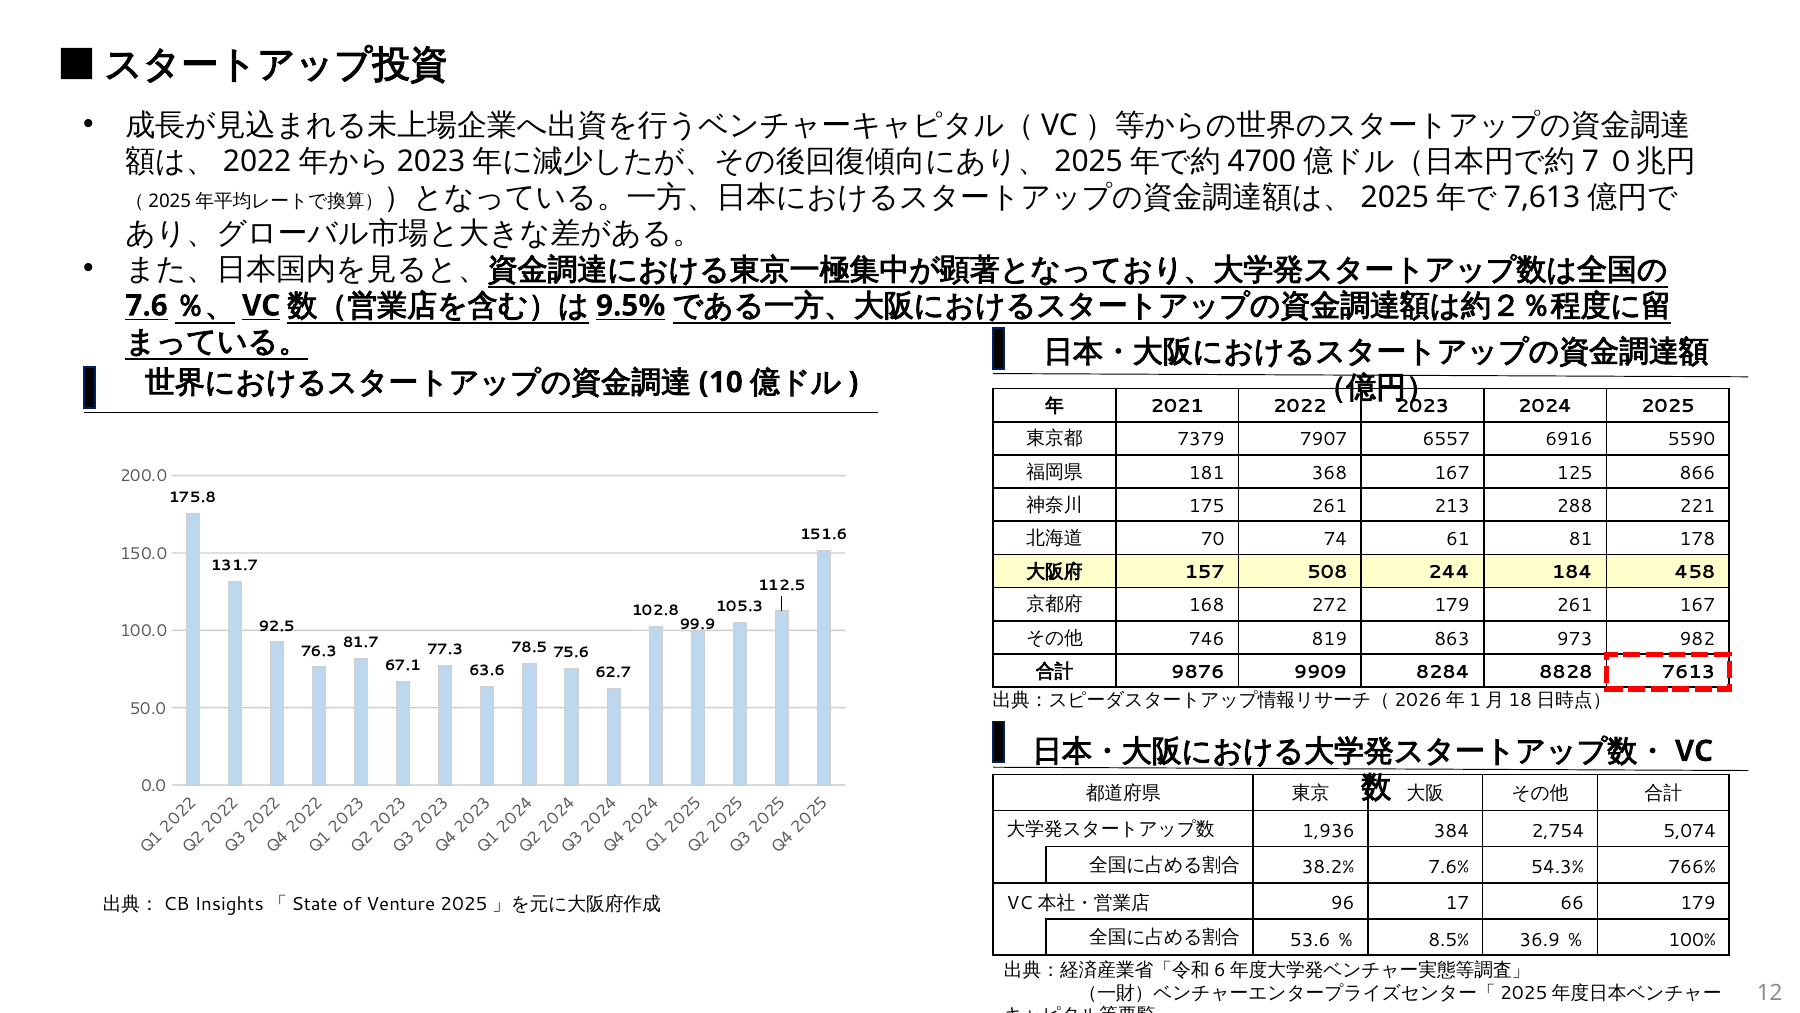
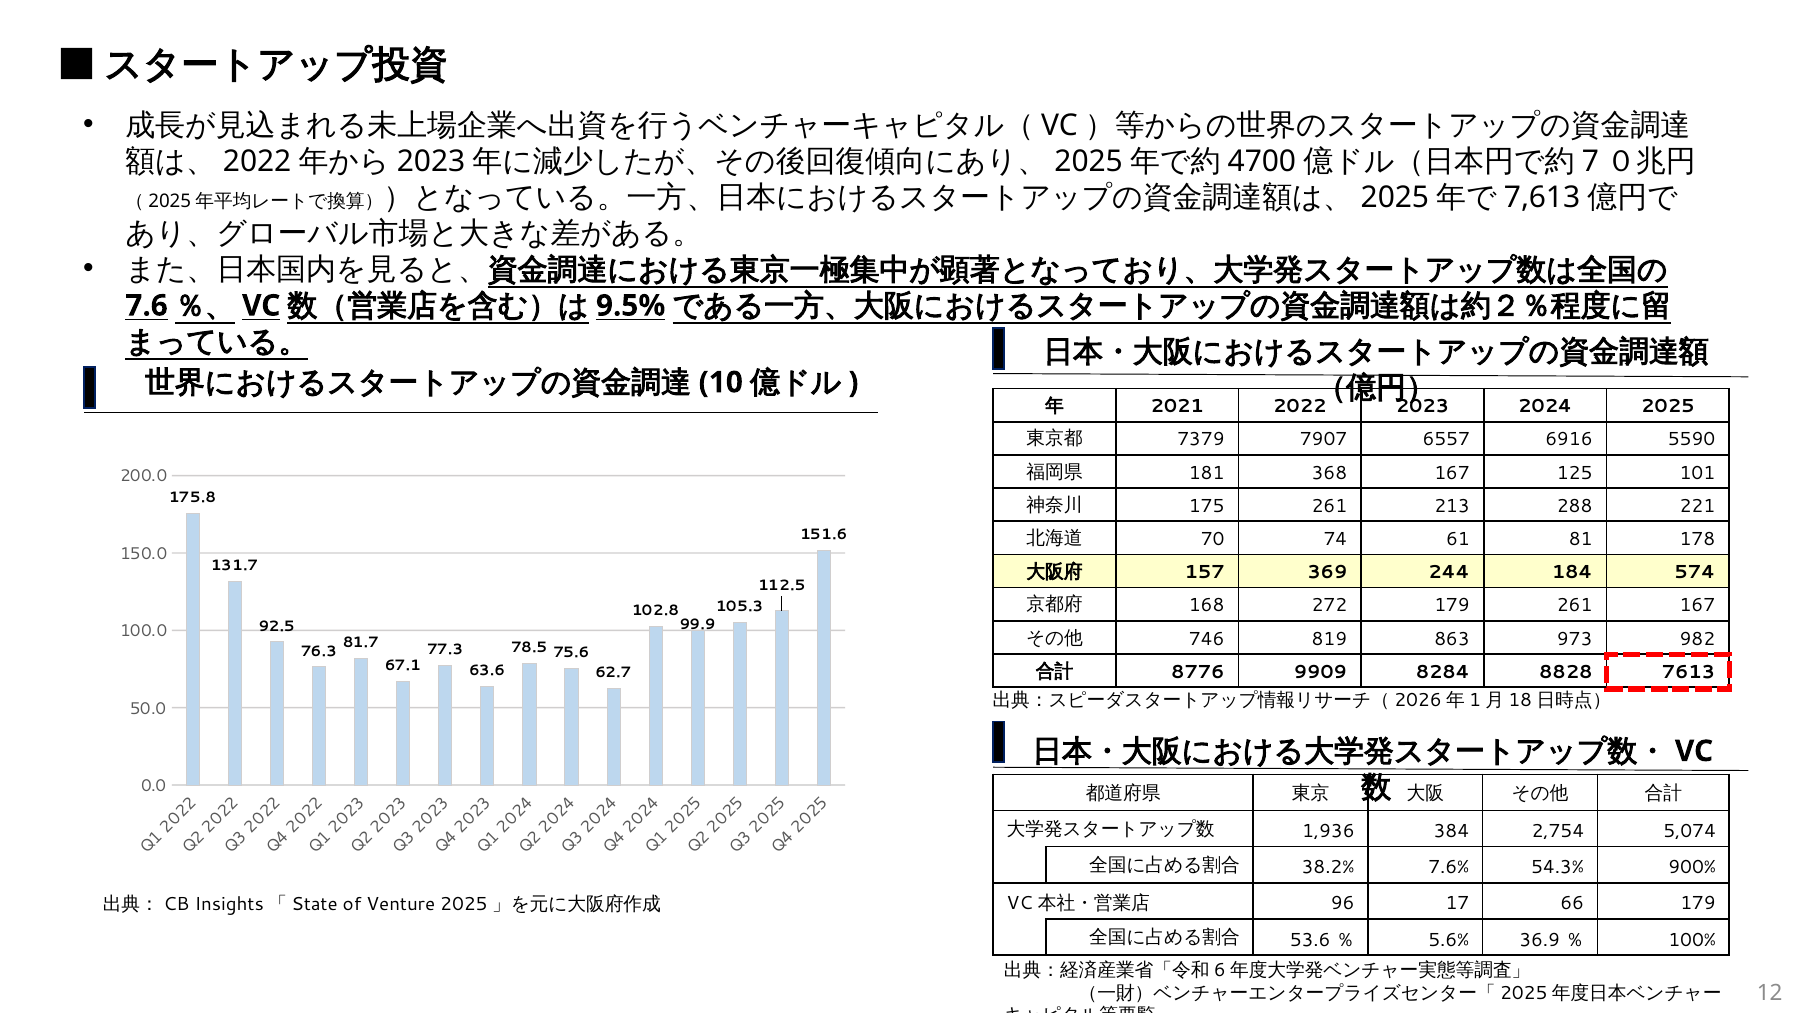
866: 866 -> 101 (1697, 473)
508: 508 -> 369 (1327, 572)
458: 458 -> 574 (1695, 572)
9876: 9876 -> 8776 (1198, 672)
766%: 766% -> 900% (1692, 867)
8.5%: 8.5% -> 5.6% (1449, 939)
